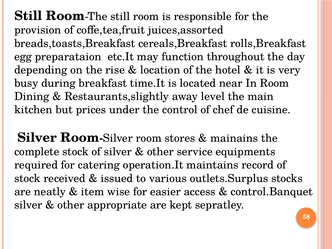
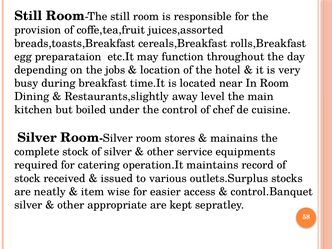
rise: rise -> jobs (115, 70)
prices: prices -> boiled (91, 110)
